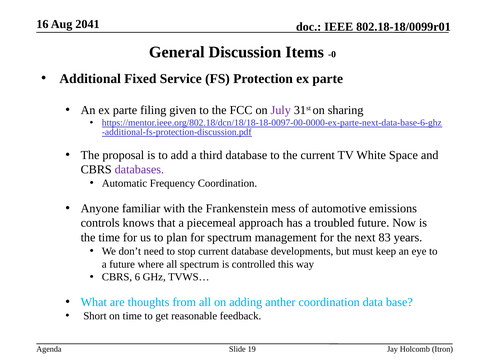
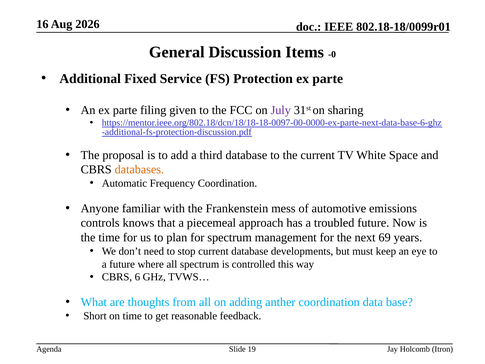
2041: 2041 -> 2026 (88, 24)
databases colour: purple -> orange (139, 169)
83: 83 -> 69 (385, 237)
